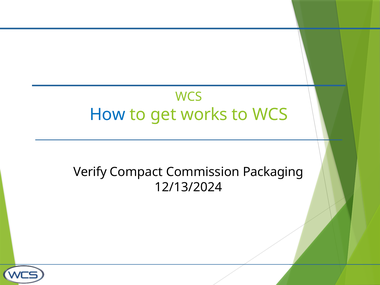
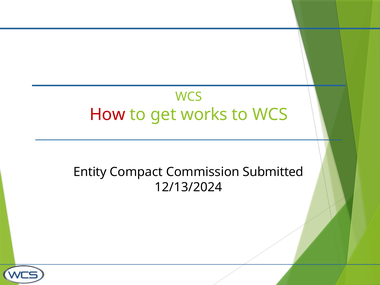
How colour: blue -> red (107, 115)
Verify: Verify -> Entity (90, 172)
Packaging: Packaging -> Submitted (273, 172)
